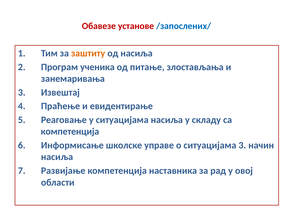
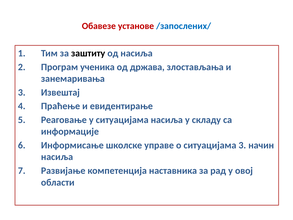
заштиту colour: orange -> black (88, 53)
питање: питање -> држава (147, 67)
компетенција: компетенција -> информације (70, 131)
